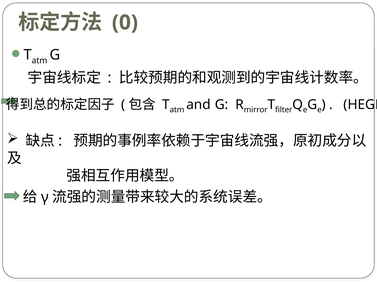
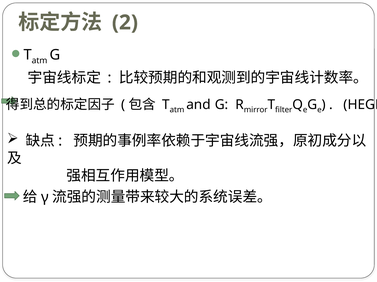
0: 0 -> 2 (125, 23)
